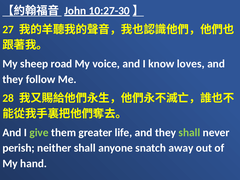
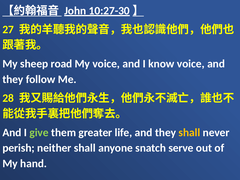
know loves: loves -> voice (191, 64)
shall colour: light green -> yellow (189, 133)
away: away -> serve (181, 148)
